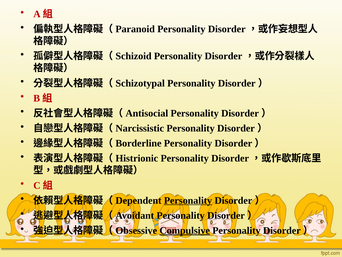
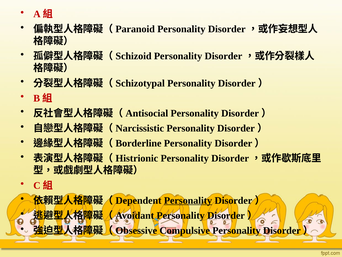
Compulsive underline: present -> none (185, 230)
